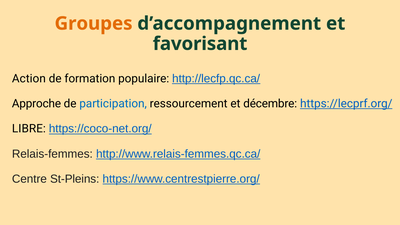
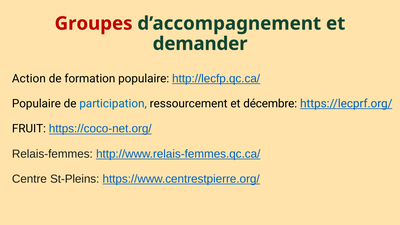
Groupes colour: orange -> red (94, 23)
favorisant: favorisant -> demander (200, 44)
Approche: Approche -> Populaire (36, 104)
LIBRE: LIBRE -> FRUIT (29, 129)
